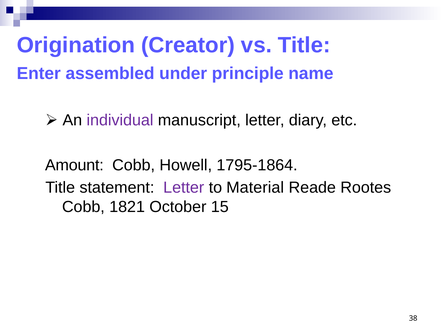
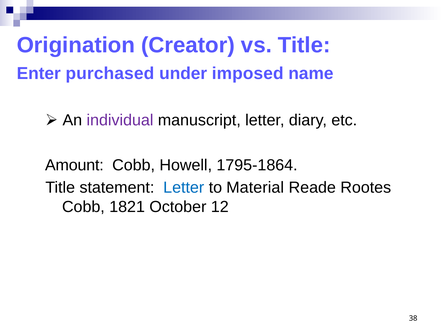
assembled: assembled -> purchased (110, 73)
principle: principle -> imposed (248, 73)
Letter colour: purple -> blue (184, 188)
15: 15 -> 12 (220, 207)
